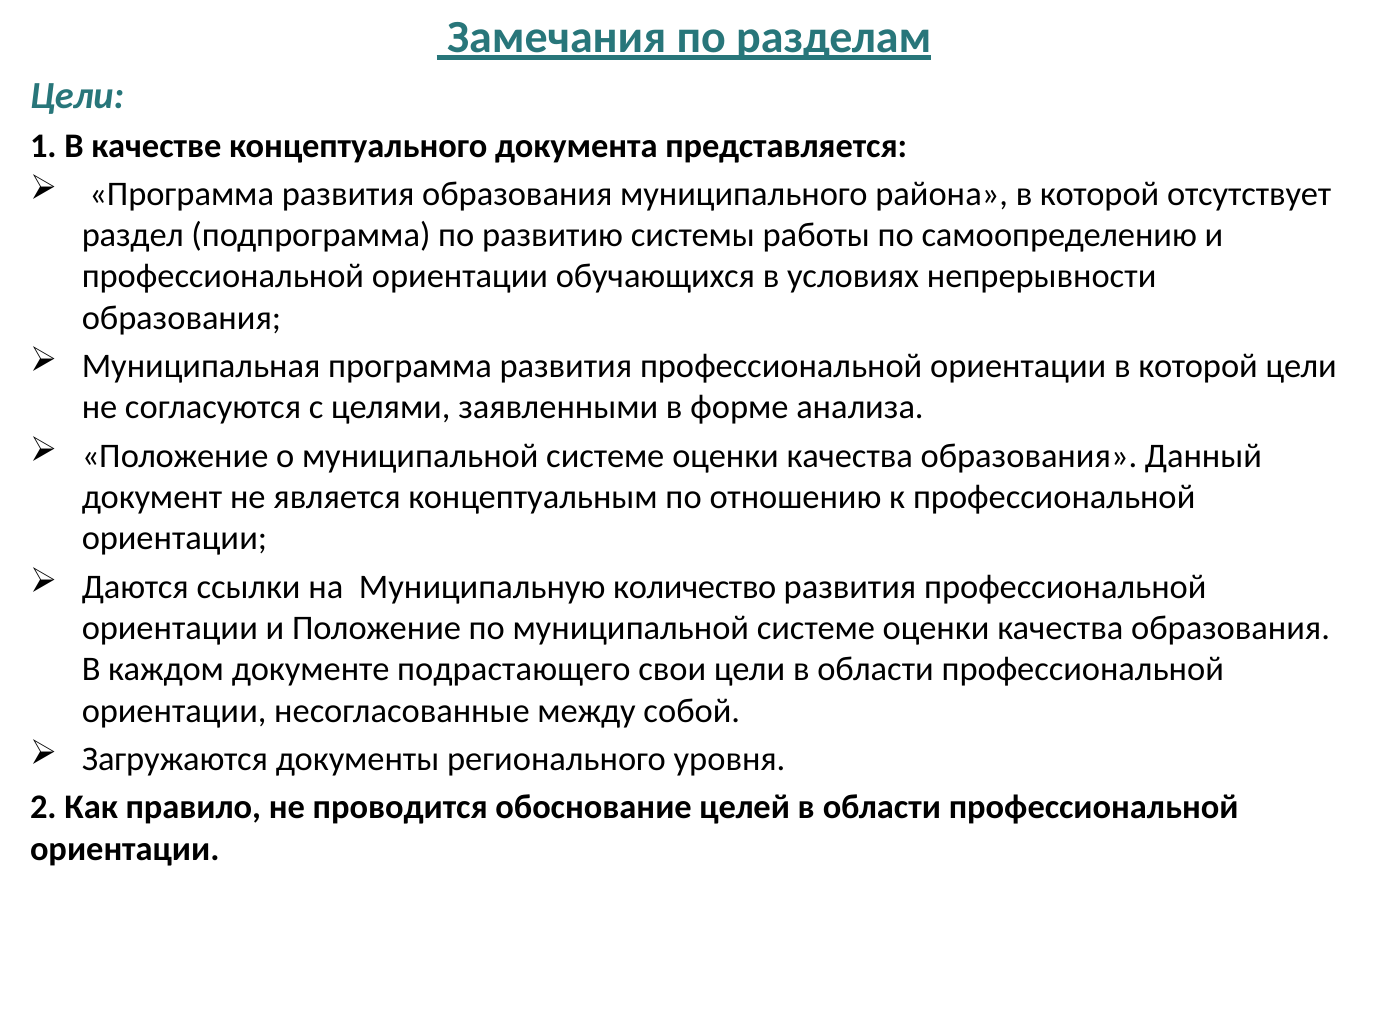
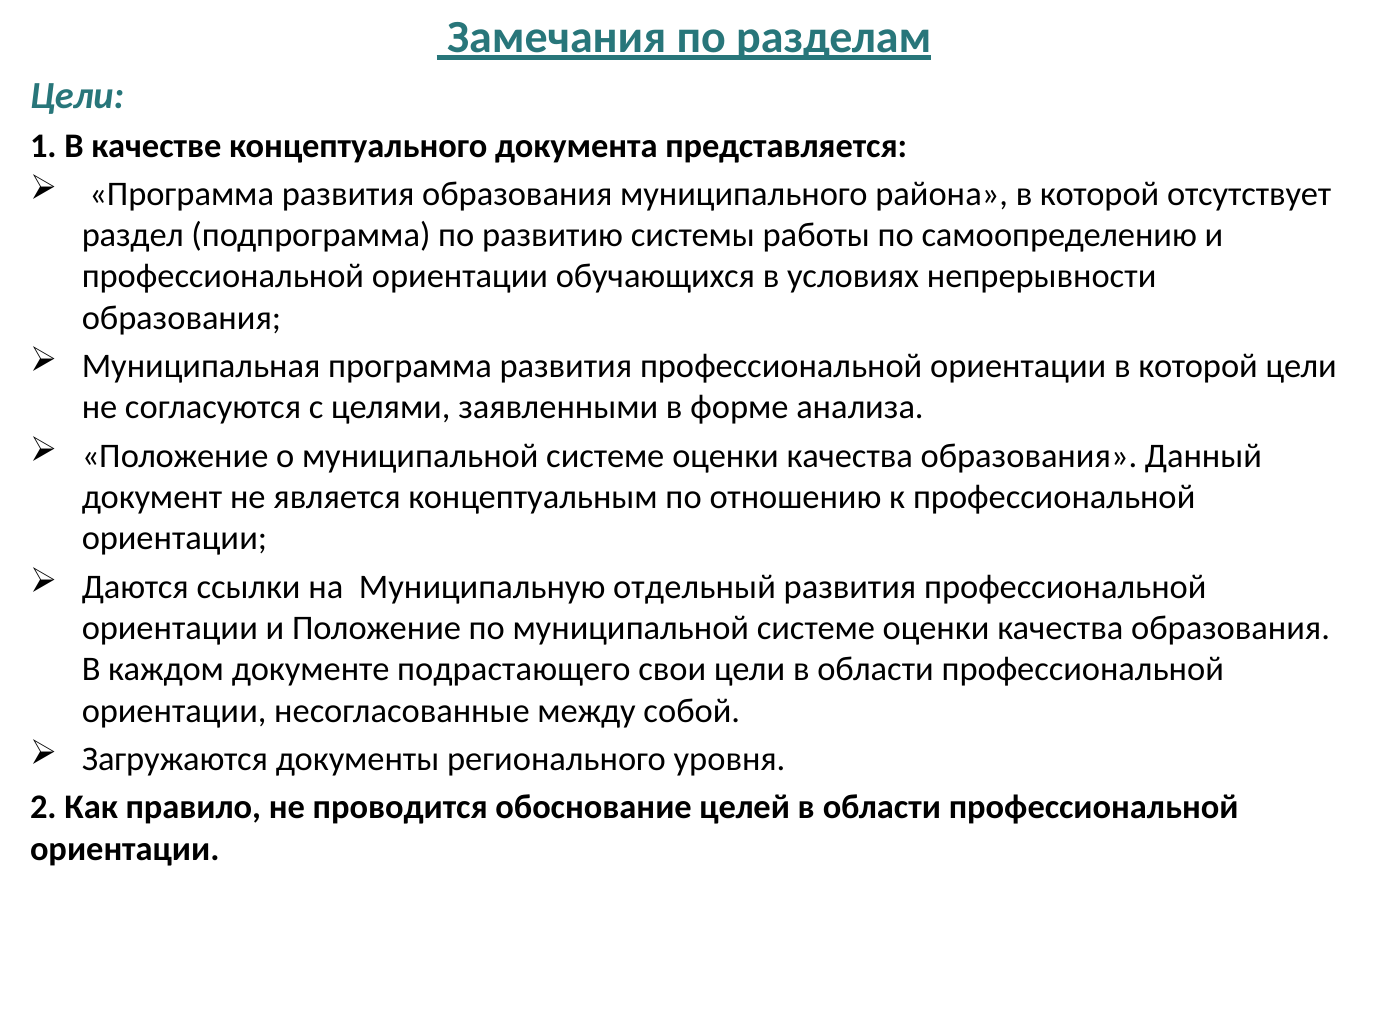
количество: количество -> отдельный (695, 587)
